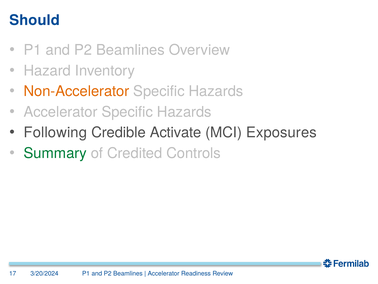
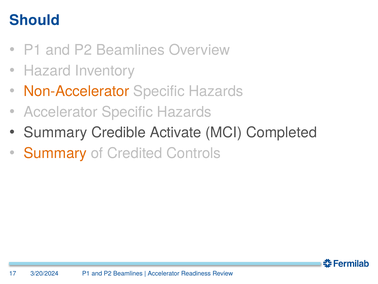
Following: Following -> Summary (55, 132)
Exposures: Exposures -> Completed (281, 132)
Summary colour: green -> orange (55, 153)
